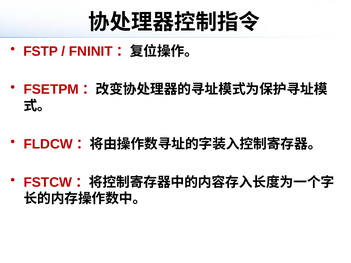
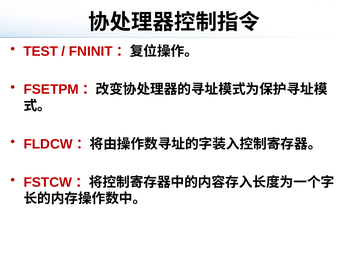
FSTP: FSTP -> TEST (41, 51)
